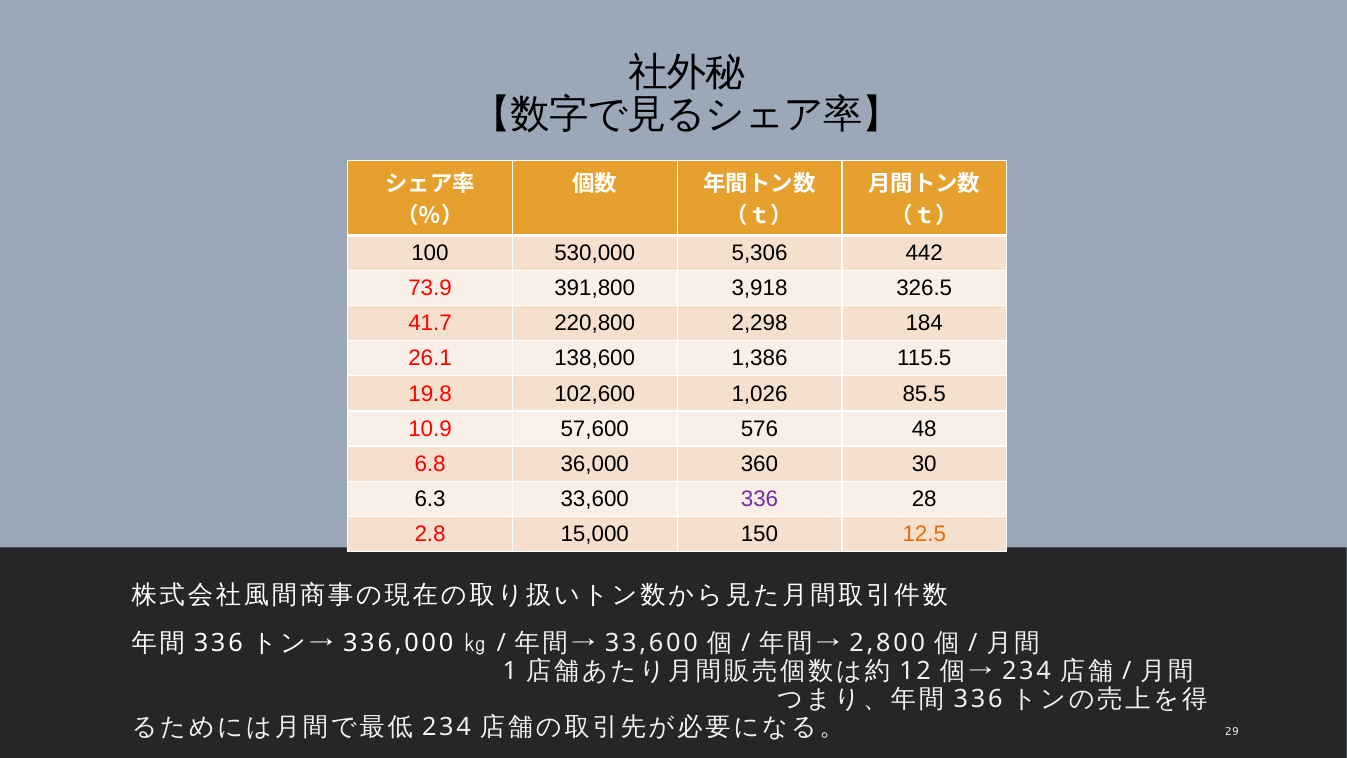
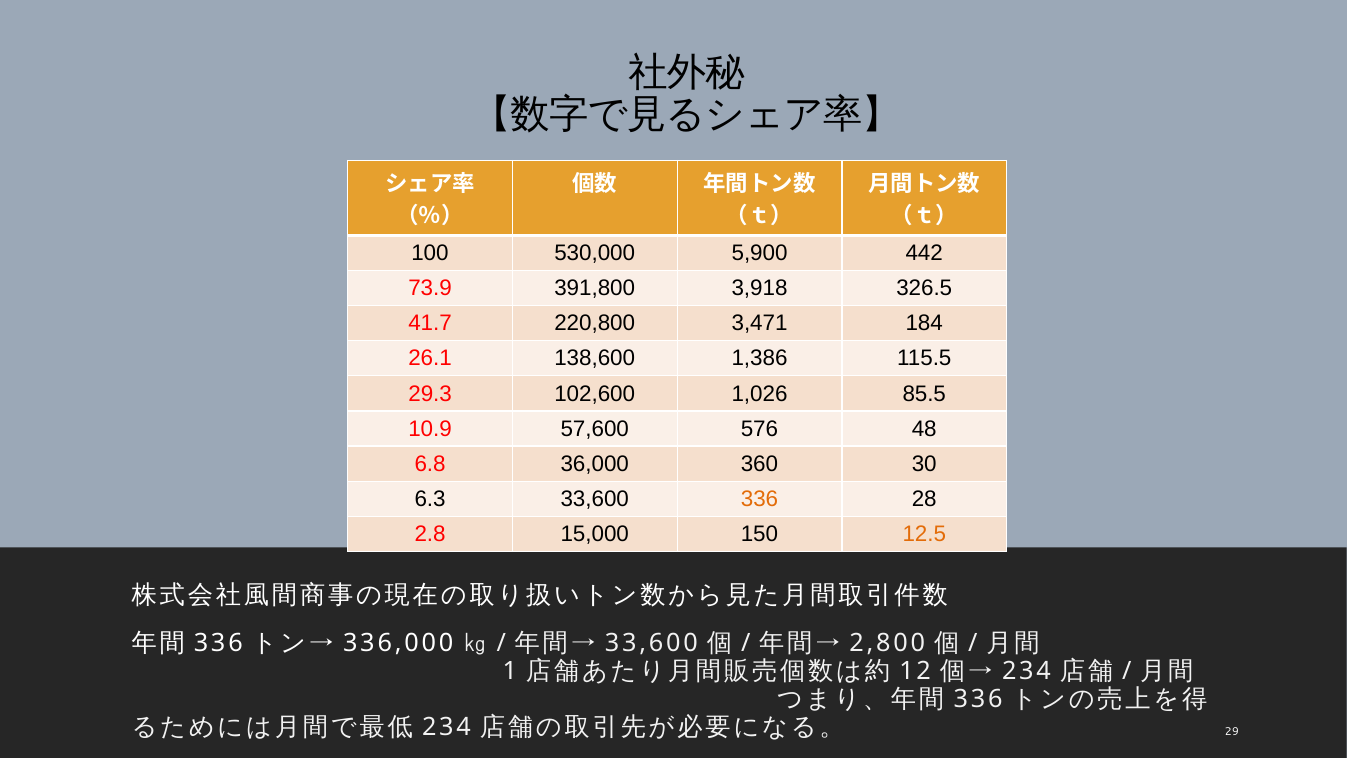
5,306: 5,306 -> 5,900 (760, 253)
2,298: 2,298 -> 3,471 (760, 323)
19.8: 19.8 -> 29.3 (430, 394)
336 colour: purple -> orange (760, 499)
